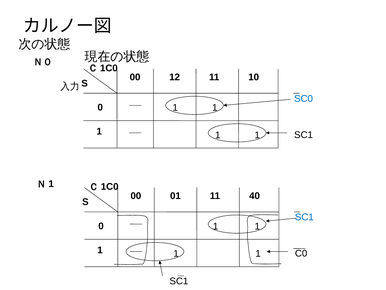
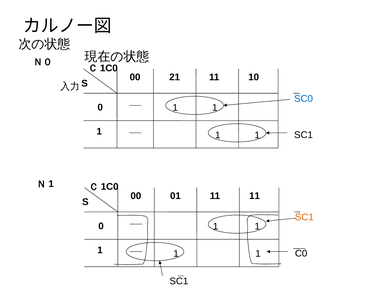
12: 12 -> 21 (175, 77)
11 40: 40 -> 11 (255, 196)
SC1 colour: blue -> orange (304, 217)
